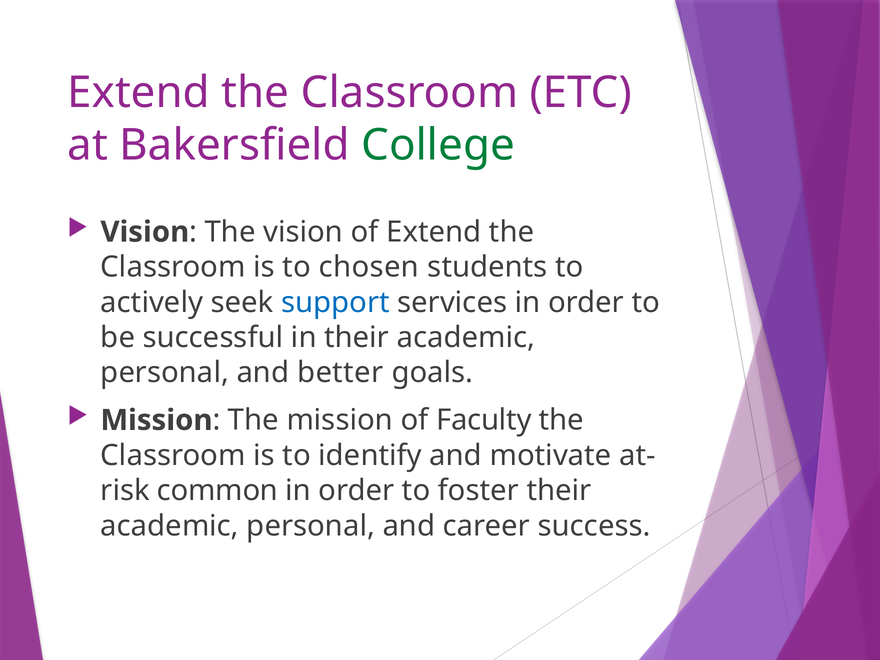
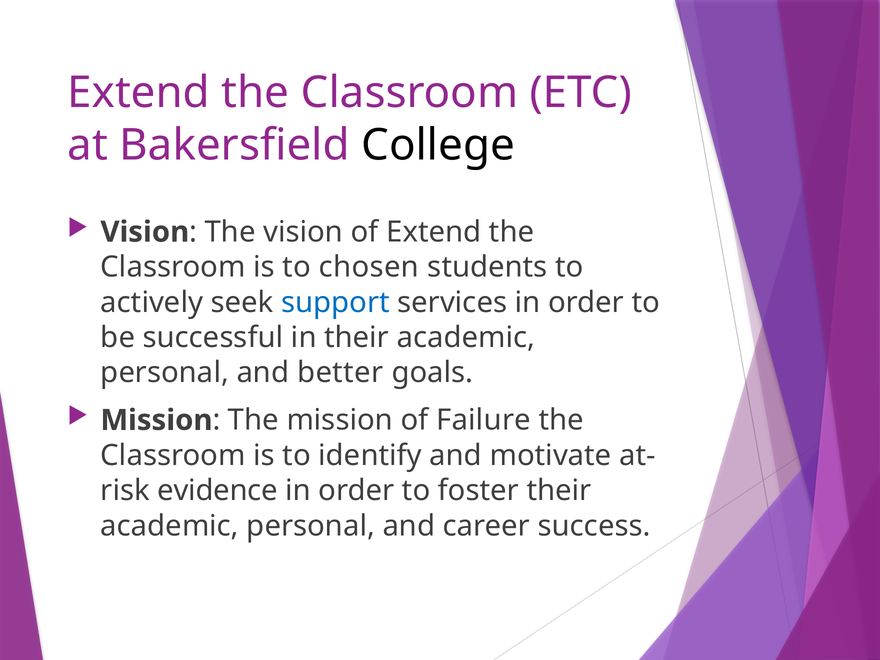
College colour: green -> black (438, 145)
Faculty: Faculty -> Failure (484, 420)
common: common -> evidence (218, 491)
